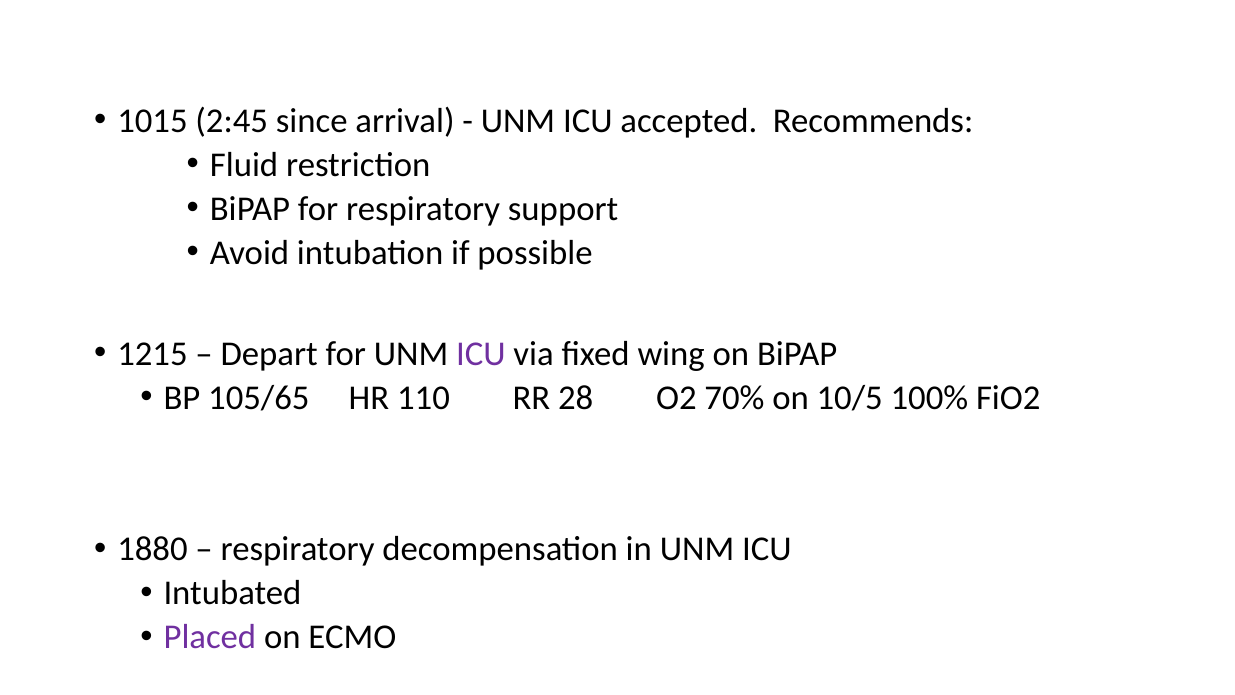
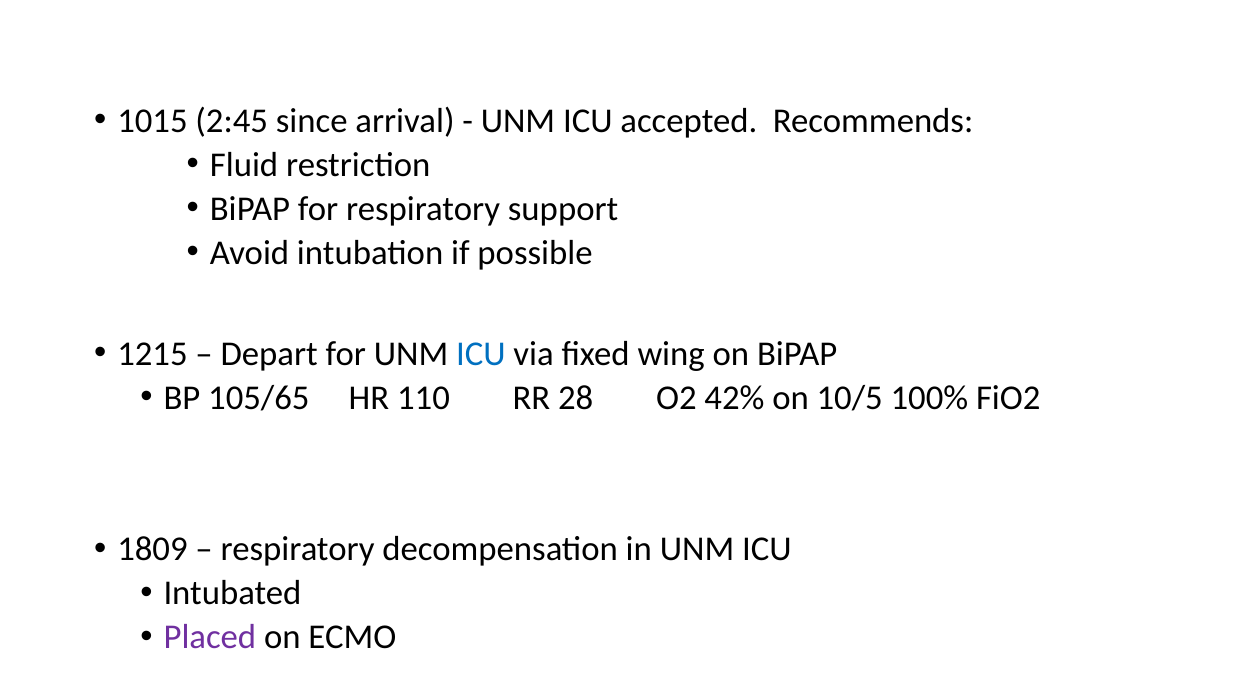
ICU colour: purple -> blue (481, 353)
70%: 70% -> 42% (734, 397)
1880: 1880 -> 1809 (152, 549)
